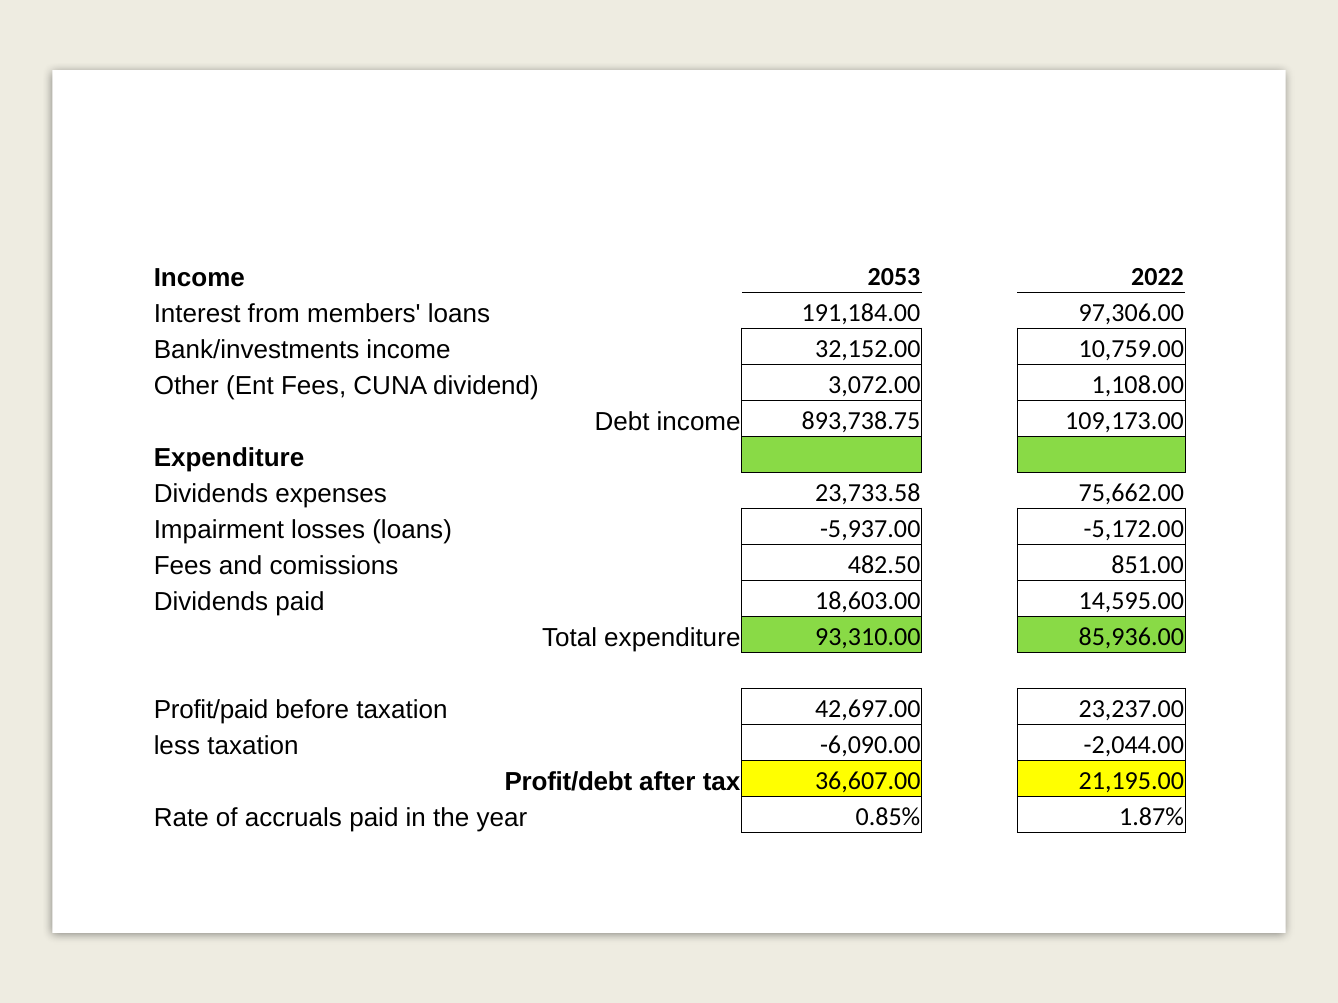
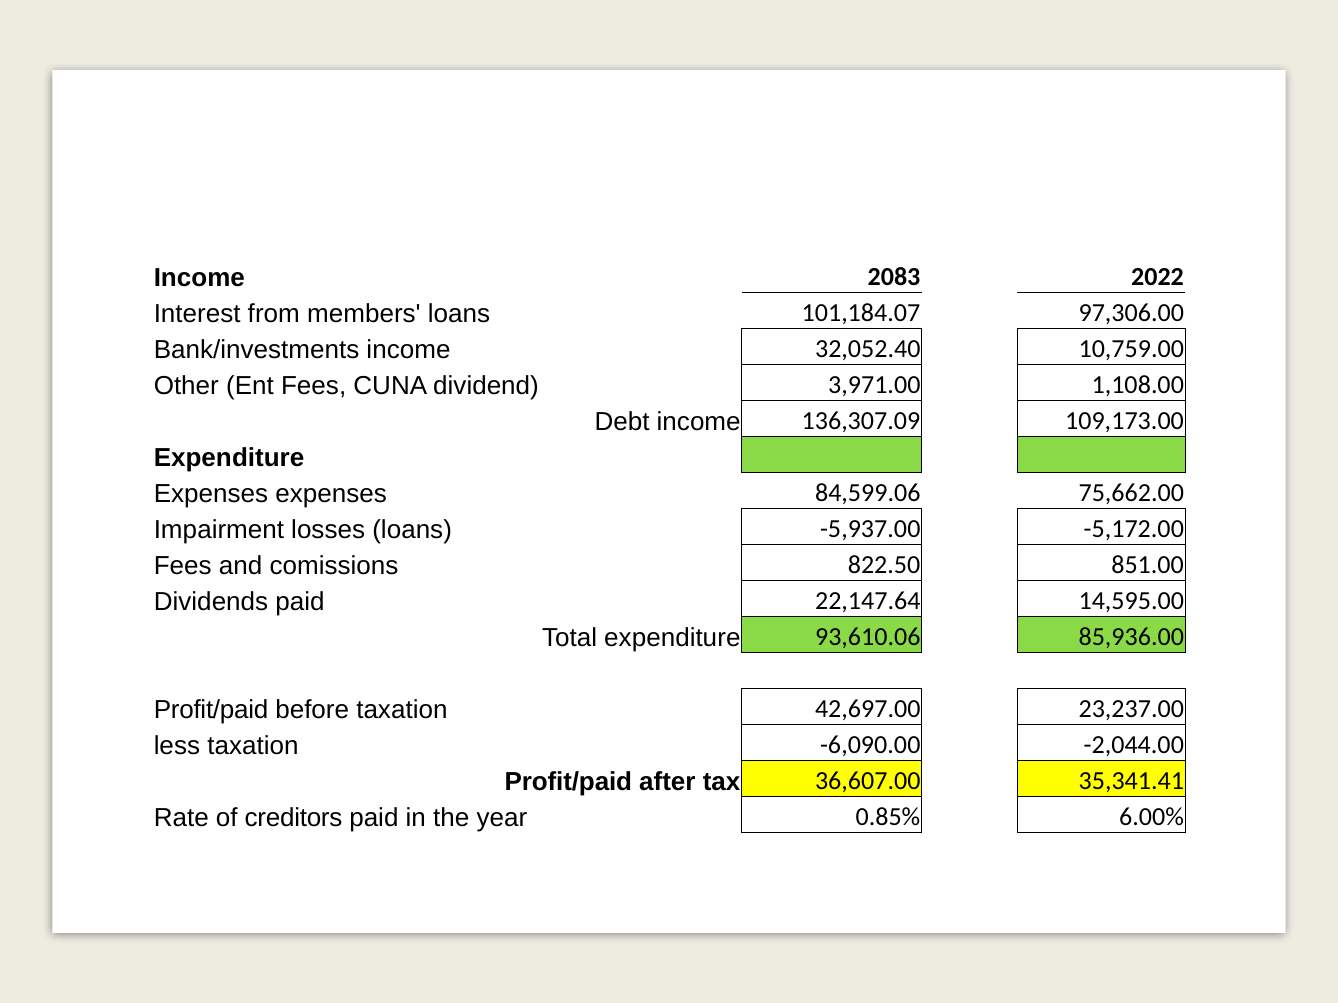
2053: 2053 -> 2083 (894, 277)
191,184.00: 191,184.00 -> 101,184.07 (861, 313)
32,152.00: 32,152.00 -> 32,052.40 (868, 349)
3,072.00: 3,072.00 -> 3,971.00 (874, 385)
893,738.75: 893,738.75 -> 136,307.09 (861, 421)
Dividends: Dividends -> Expenses (211, 494)
23,733.58: 23,733.58 -> 84,599.06 (868, 493)
482.50: 482.50 -> 822.50 (884, 565)
18,603.00: 18,603.00 -> 22,147.64 (868, 601)
93,310.00: 93,310.00 -> 93,610.06 (868, 637)
Profit/debt: Profit/debt -> Profit/paid (568, 782)
21,195.00: 21,195.00 -> 35,341.41 (1131, 781)
accruals: accruals -> creditors (294, 818)
1.87%: 1.87% -> 6.00% (1152, 817)
